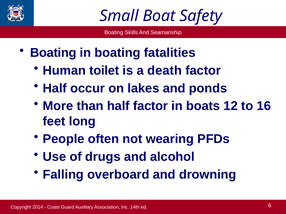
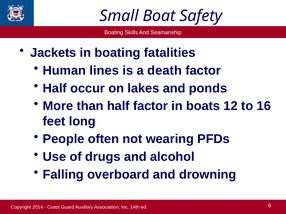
Boating: Boating -> Jackets (53, 53)
toilet: toilet -> lines (104, 71)
